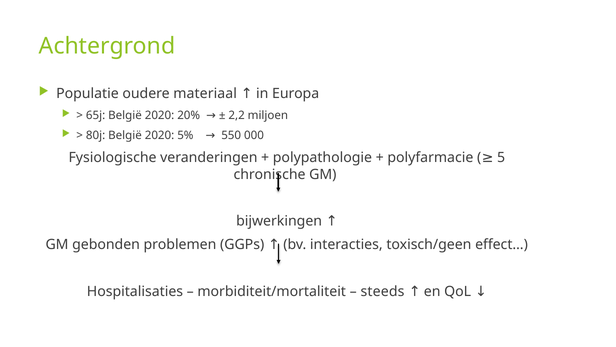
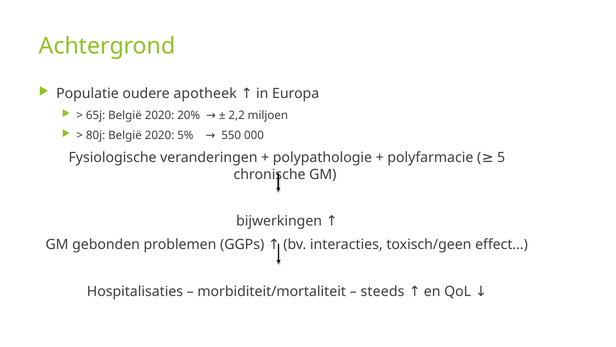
materiaal: materiaal -> apotheek (205, 93)
